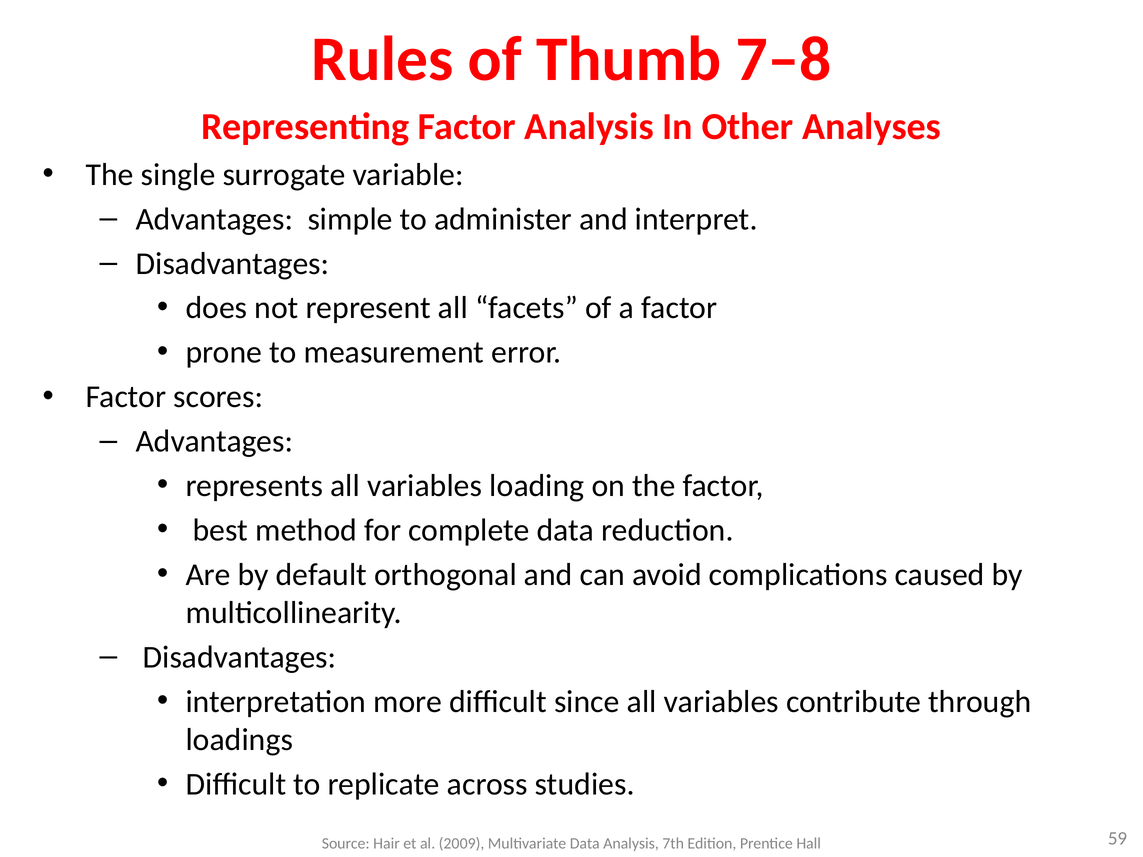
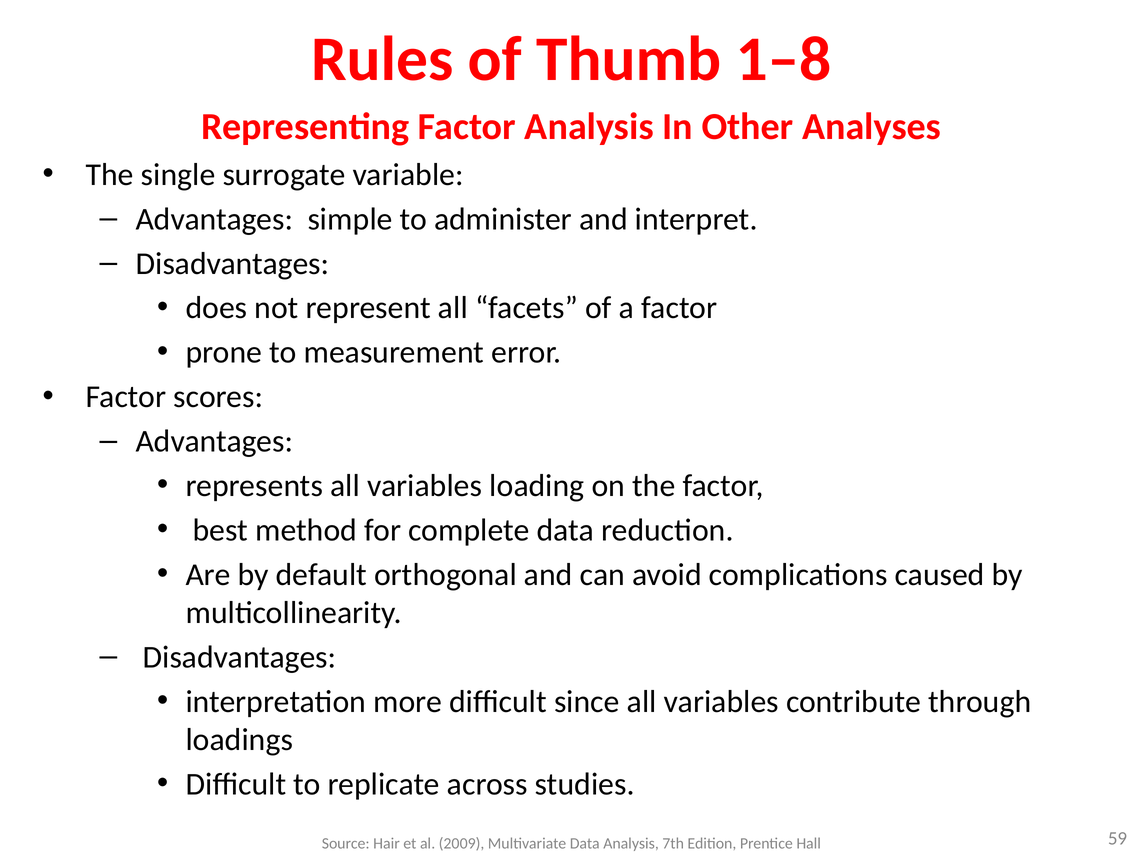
7–8: 7–8 -> 1–8 (784, 60)
